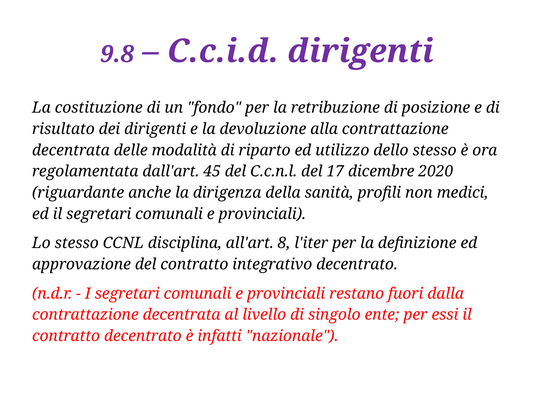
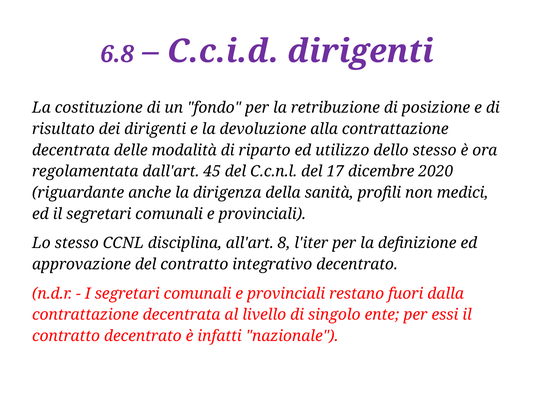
9.8: 9.8 -> 6.8 (117, 54)
